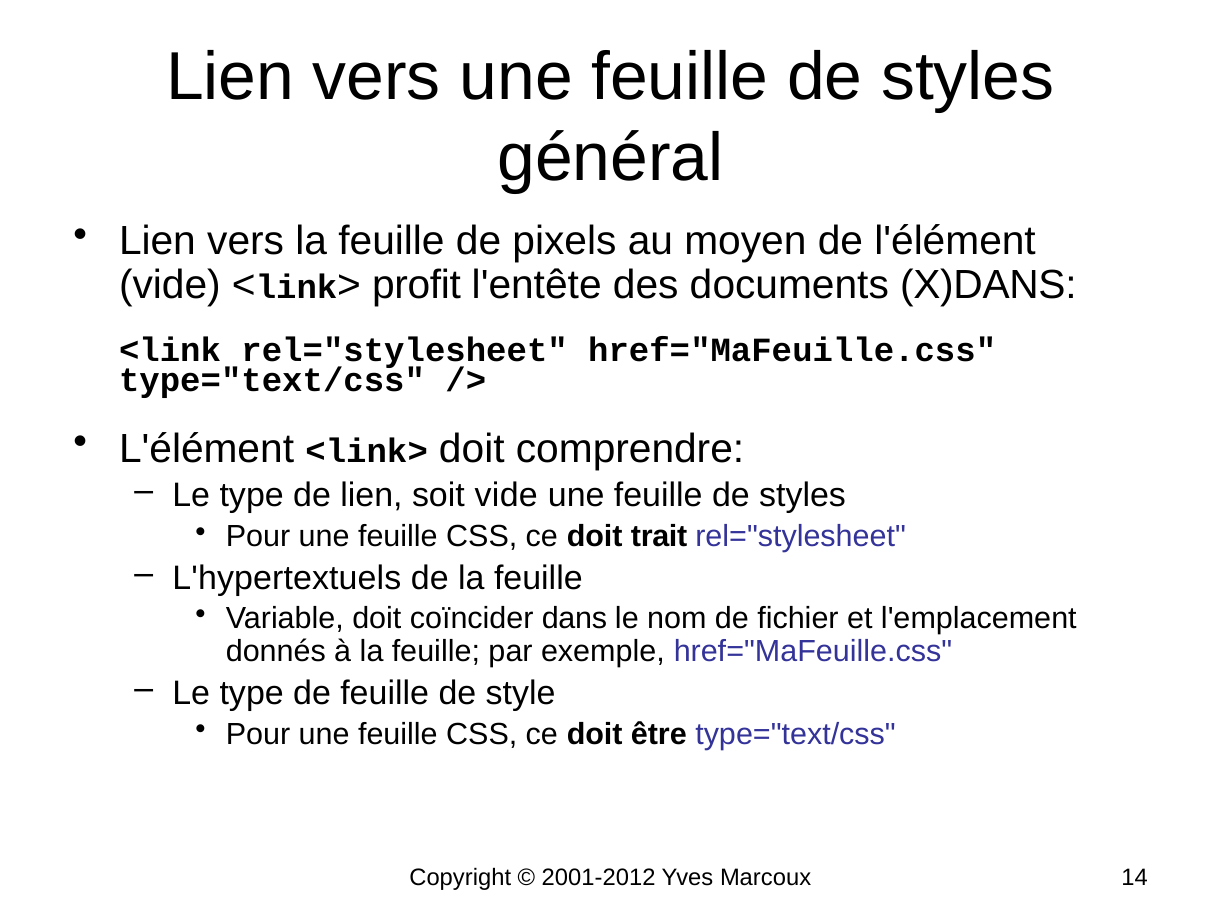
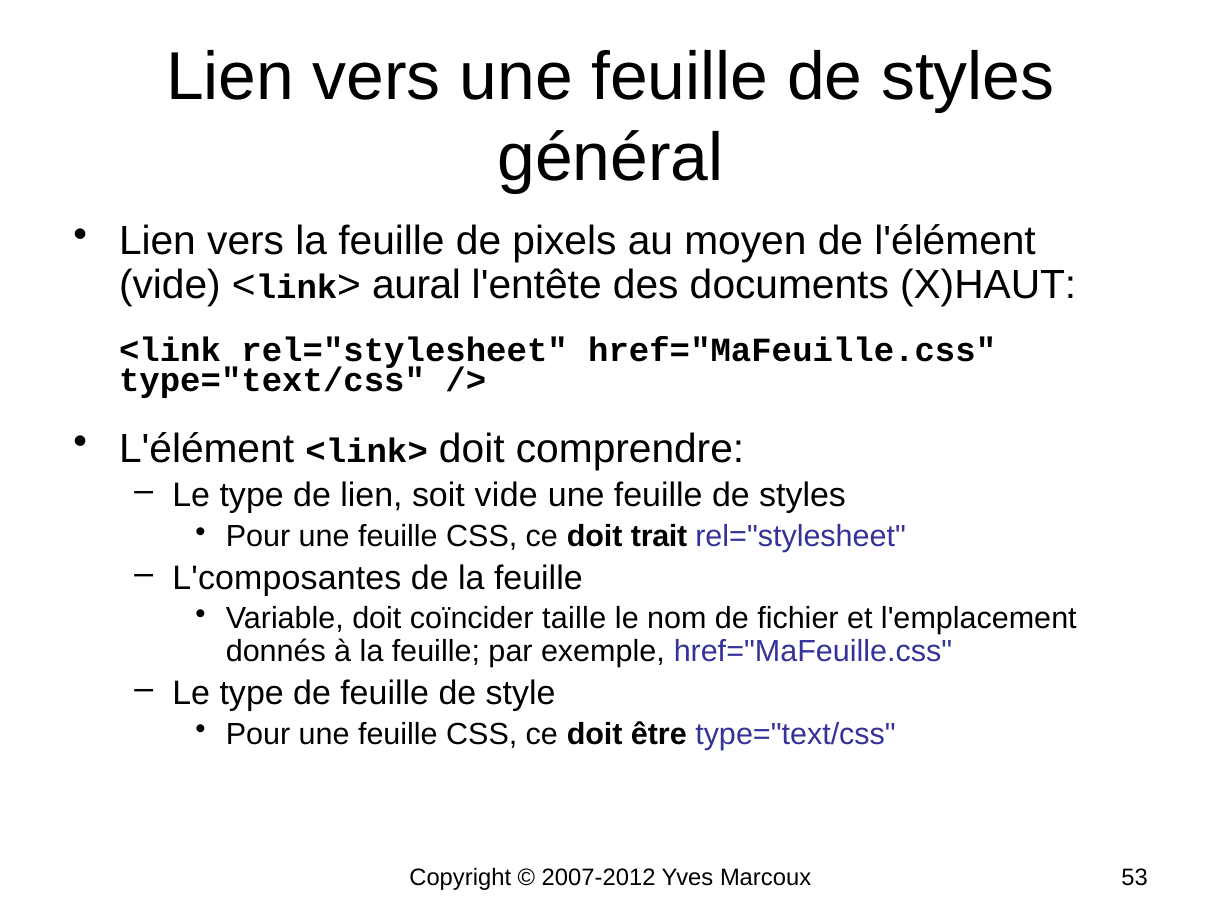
profit: profit -> aural (417, 285)
X)DANS: X)DANS -> X)HAUT (988, 285)
L'hypertextuels: L'hypertextuels -> L'composantes (287, 578)
dans: dans -> taille (574, 619)
2001-2012: 2001-2012 -> 2007-2012 (599, 879)
14: 14 -> 53 (1135, 879)
